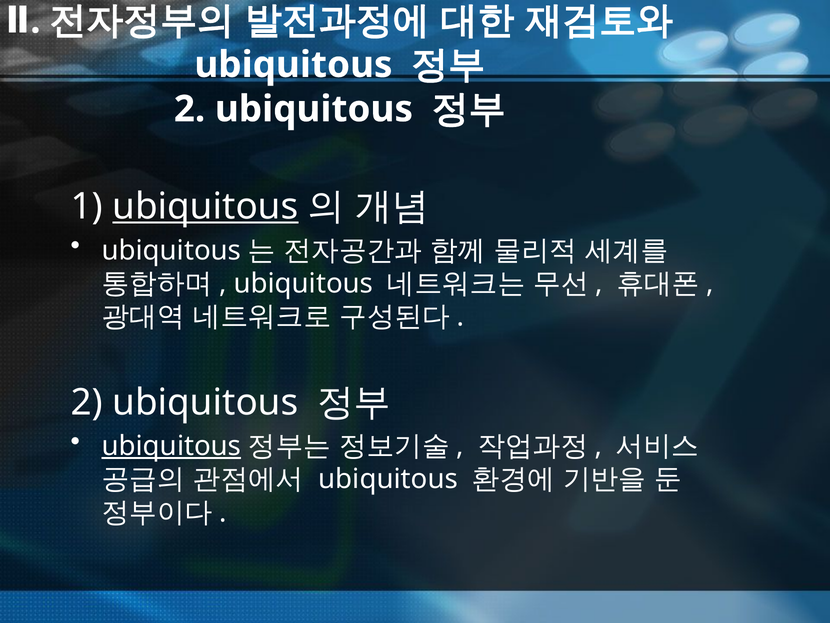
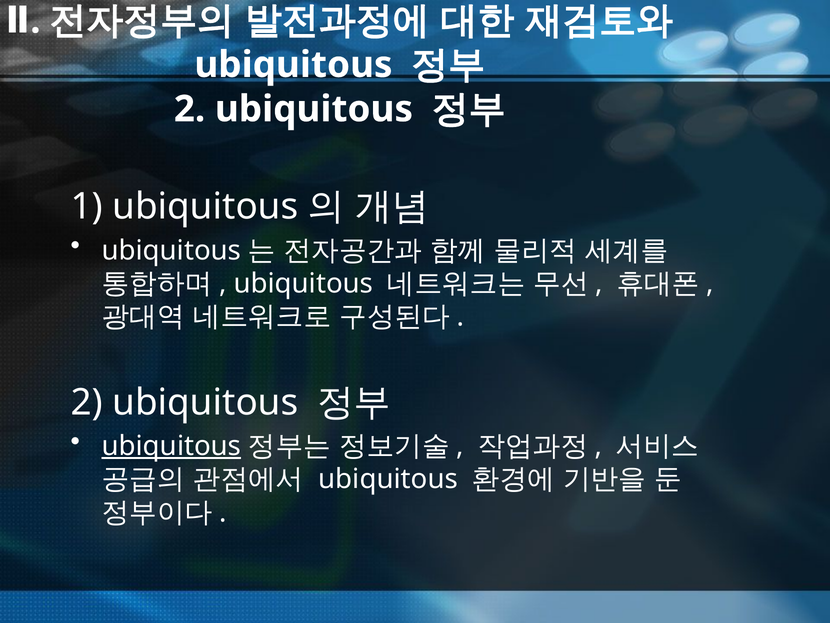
ubiquitous underline: present -> none (205, 207)
